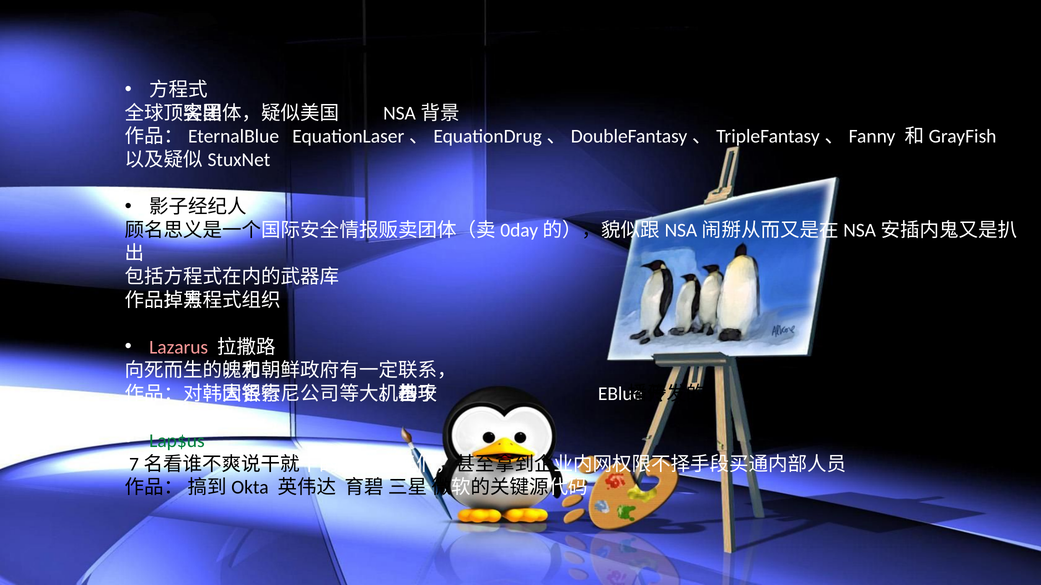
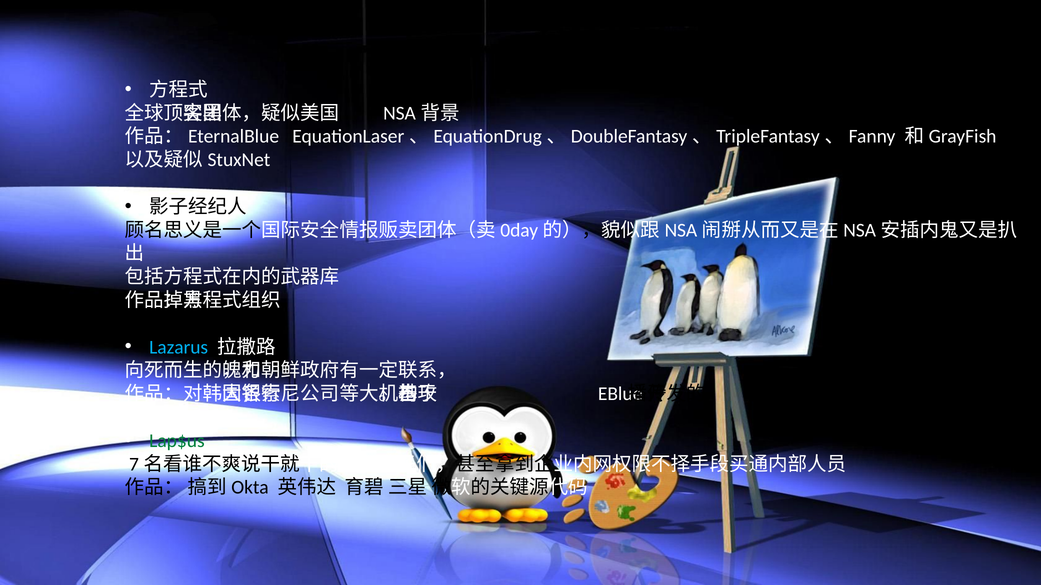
Lazarus colour: pink -> light blue (179, 347)
